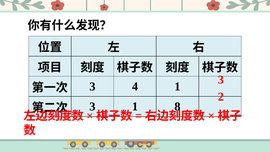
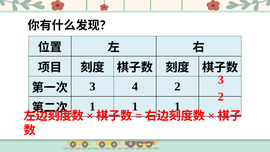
4 1: 1 -> 2 (178, 86)
3: 3 -> 1 (92, 106)
8: 8 -> 1 (178, 106)
